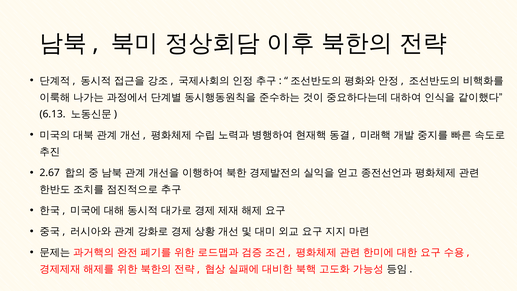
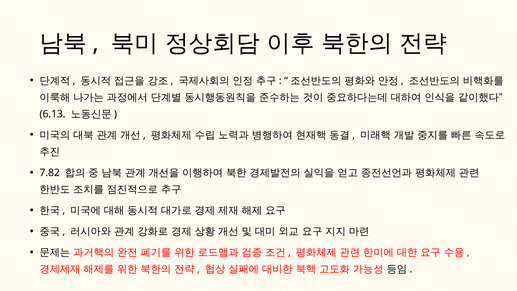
2.67: 2.67 -> 7.82 (50, 173)
